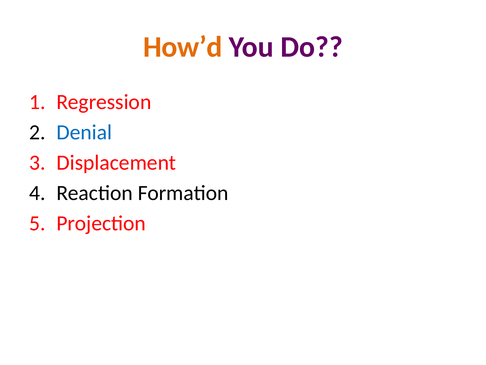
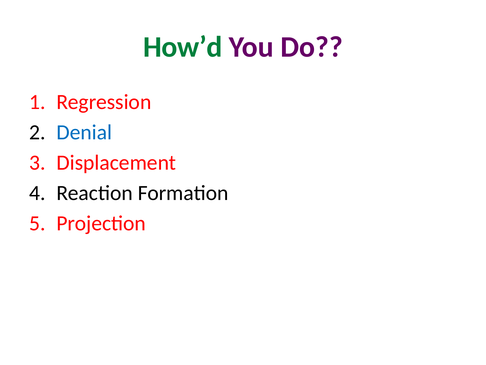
How’d colour: orange -> green (183, 47)
